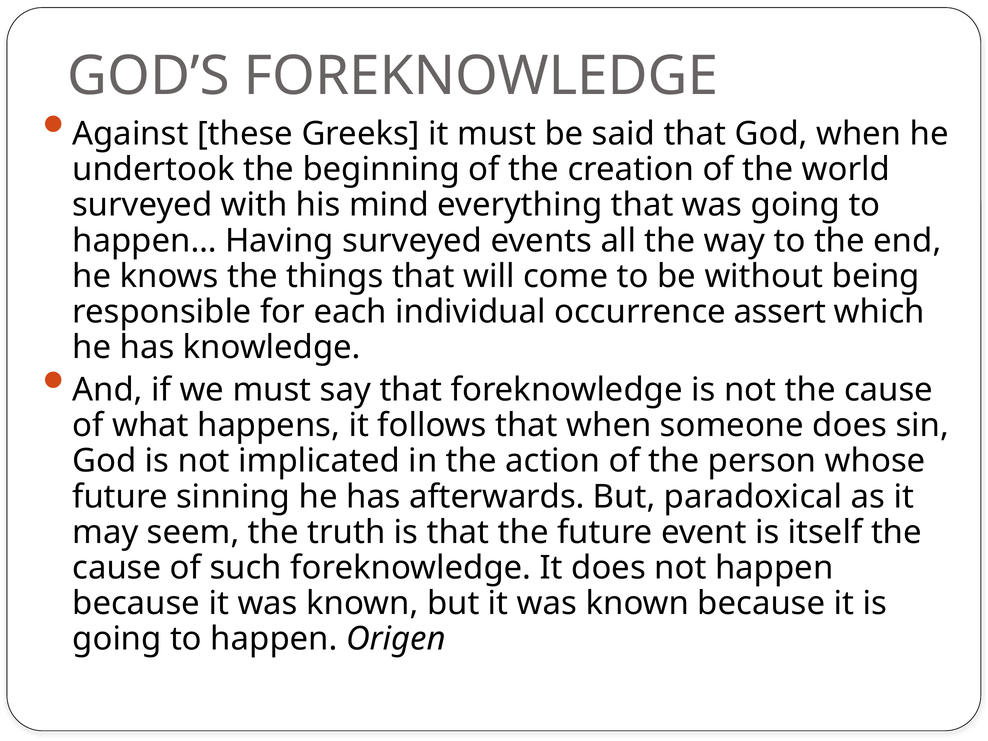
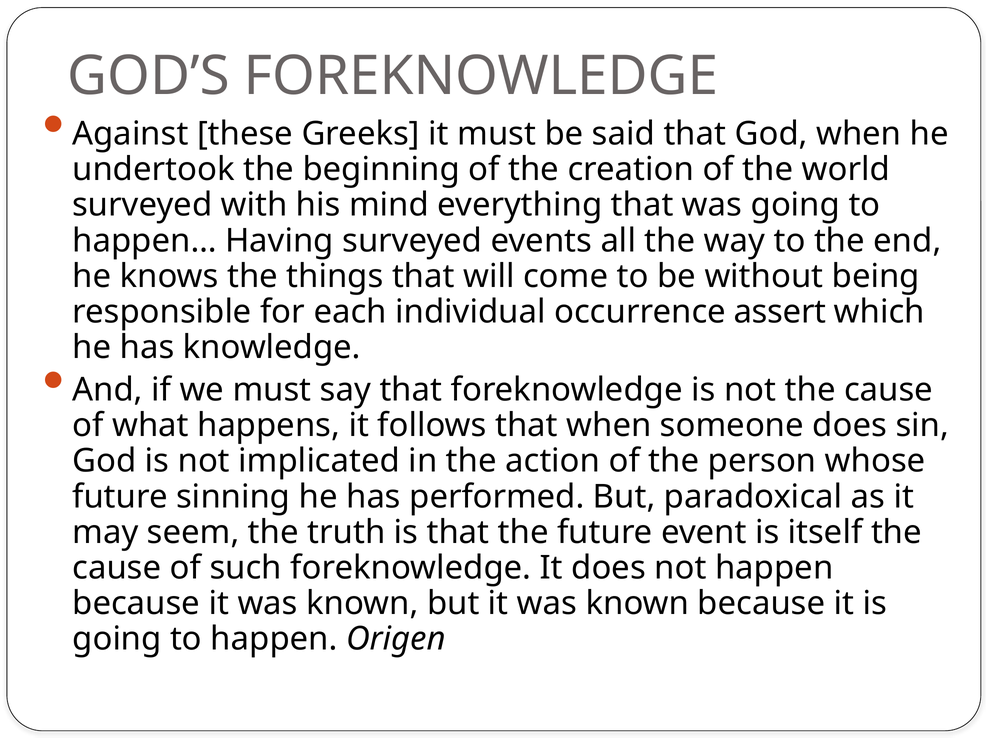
afterwards: afterwards -> performed (497, 497)
